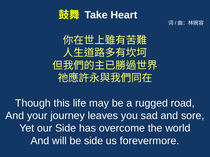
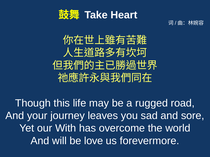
our Side: Side -> With (66, 129)
be side: side -> love (94, 141)
